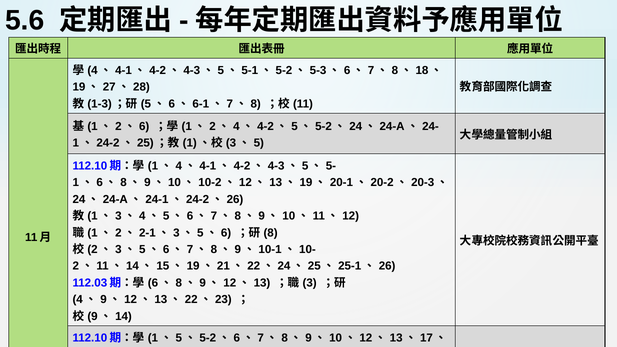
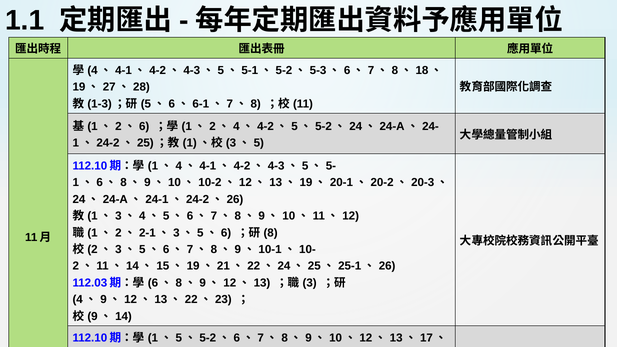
5.6: 5.6 -> 1.1 (25, 21)
